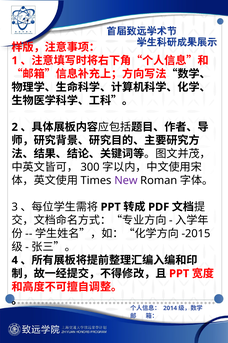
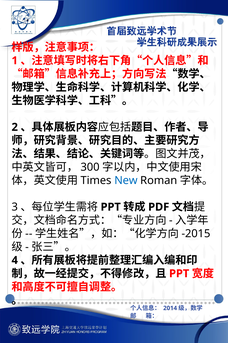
New colour: purple -> blue (126, 180)
